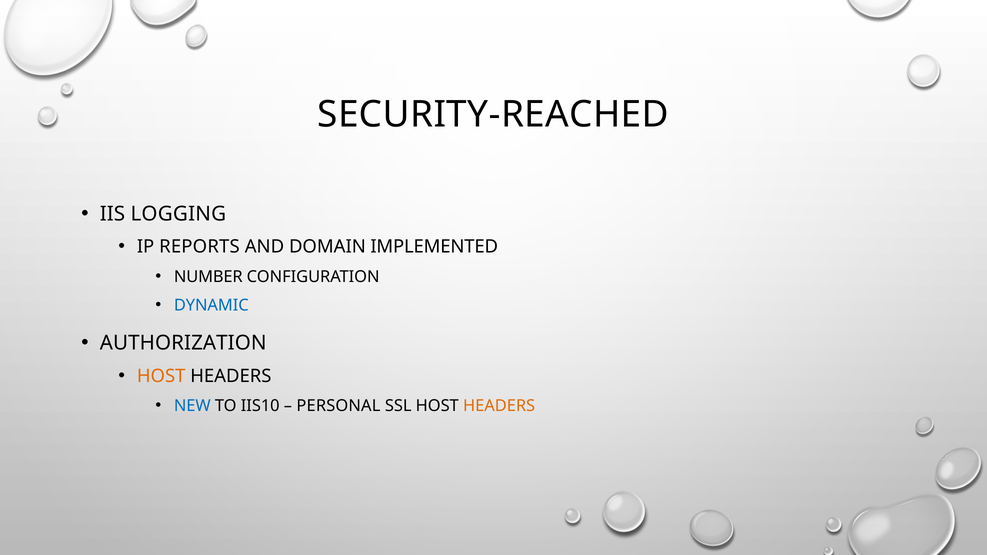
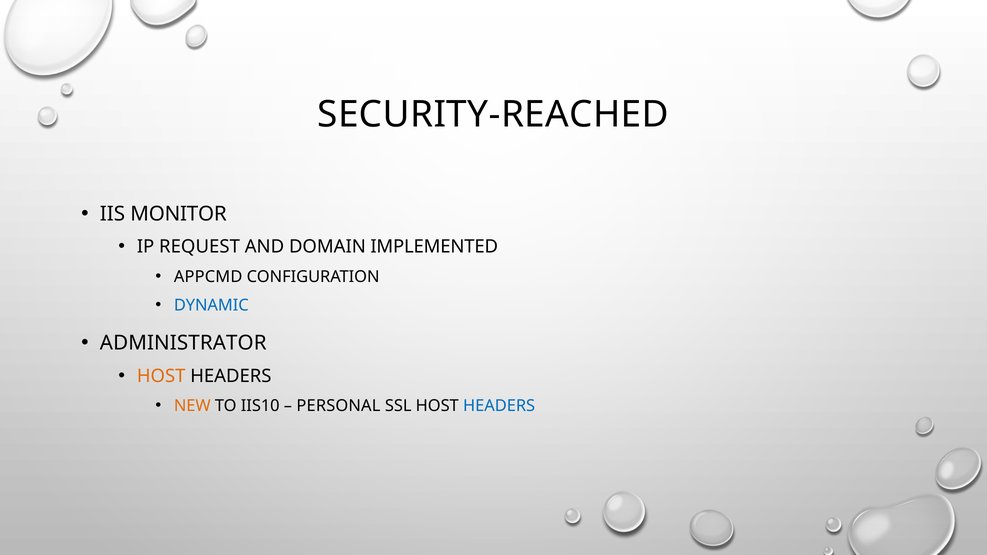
LOGGING: LOGGING -> MONITOR (179, 214)
REPORTS: REPORTS -> REQUEST (200, 247)
NUMBER: NUMBER -> APPCMD (208, 277)
AUTHORIZATION: AUTHORIZATION -> ADMINISTRATOR (183, 343)
NEW colour: blue -> orange (192, 406)
HEADERS colour: orange -> blue (499, 406)
